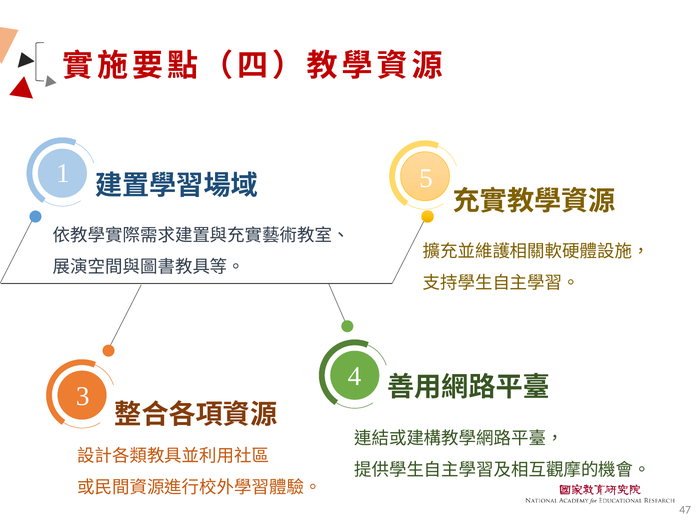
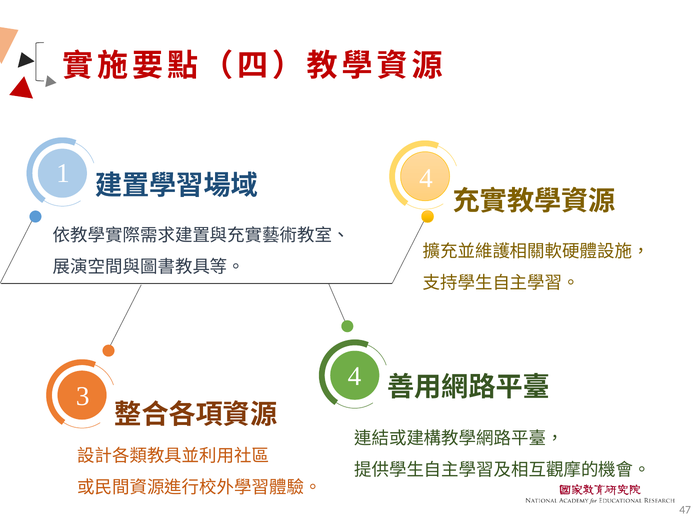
1 5: 5 -> 4 (426, 179)
